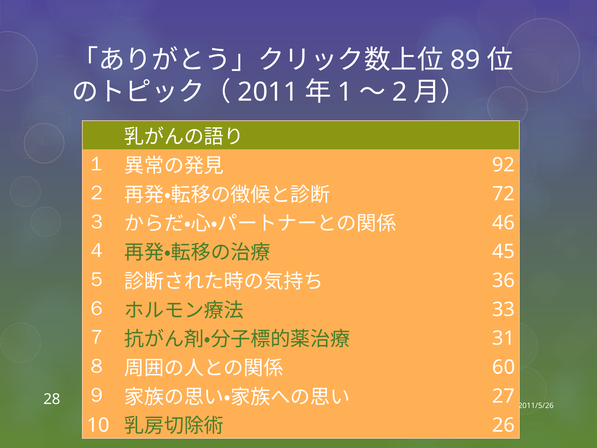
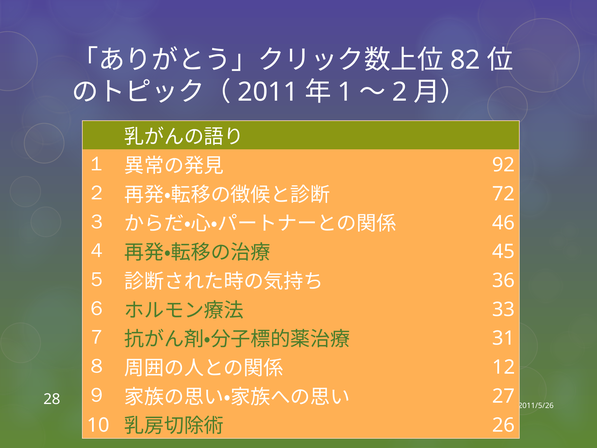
89: 89 -> 82 (465, 60)
60: 60 -> 12 (504, 367)
